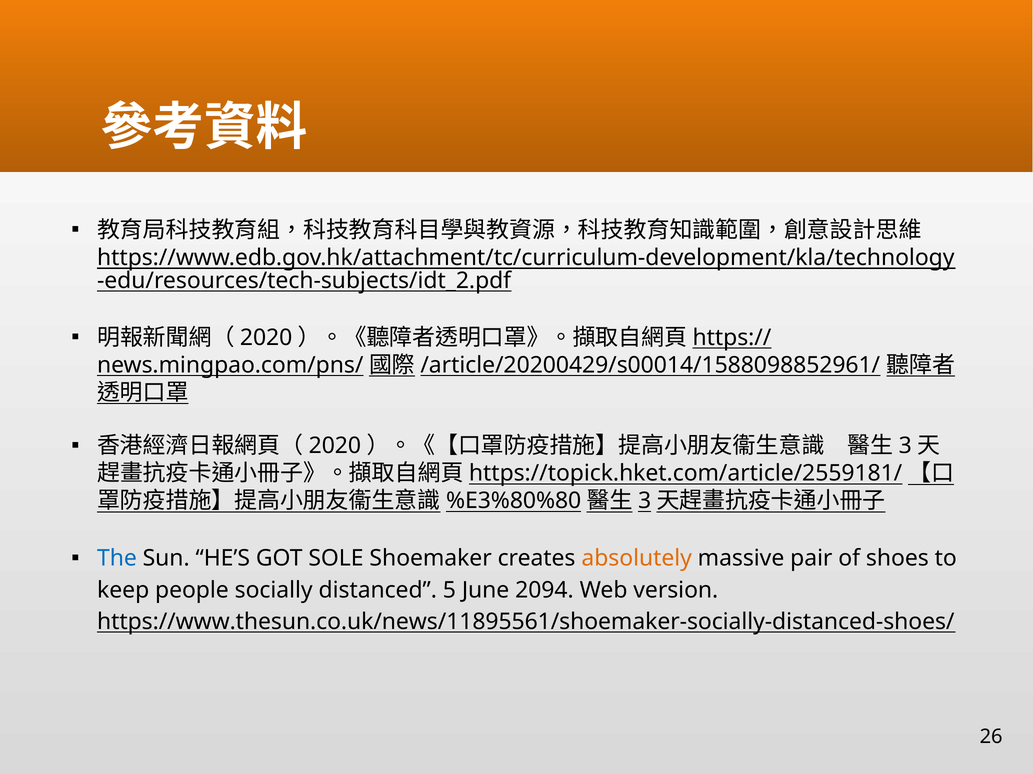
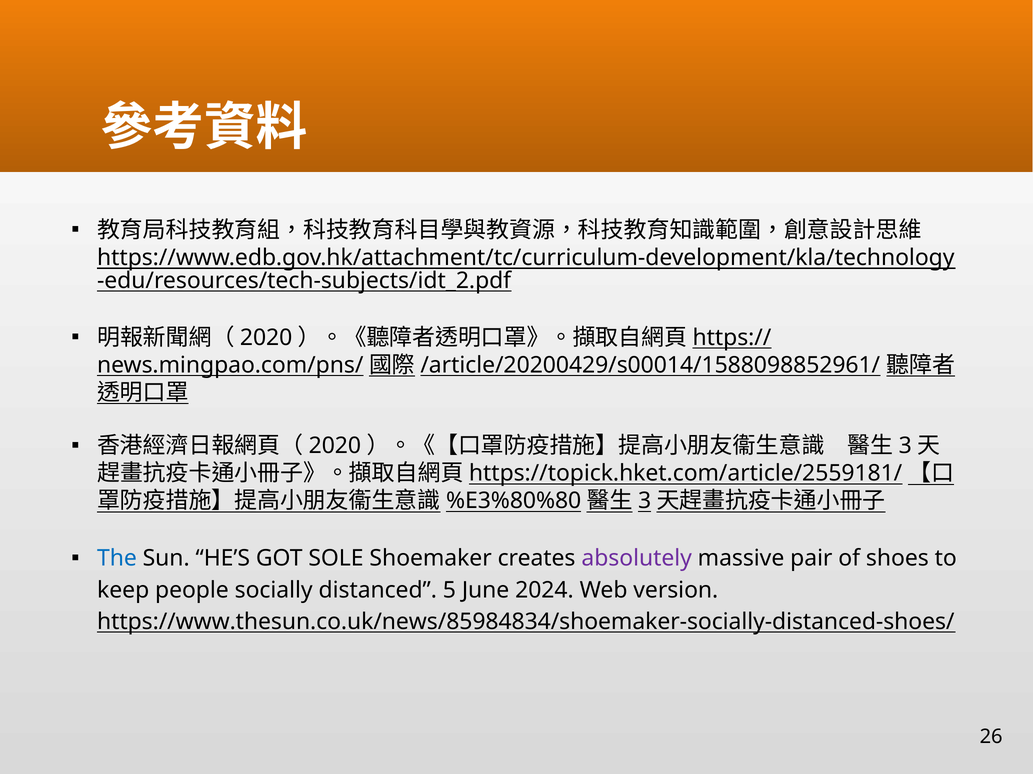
absolutely colour: orange -> purple (637, 559)
2094: 2094 -> 2024 (544, 591)
https://www.thesun.co.uk/news/11895561/shoemaker-socially-distanced-shoes/: https://www.thesun.co.uk/news/11895561/shoemaker-socially-distanced-shoes/ -> https://www.thesun.co.uk/news/85984834/shoemaker-socially-distanced-shoes/ (526, 622)
